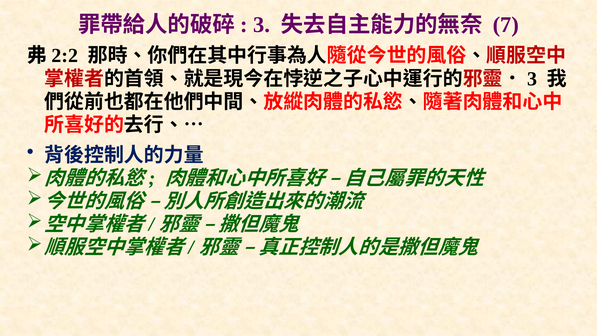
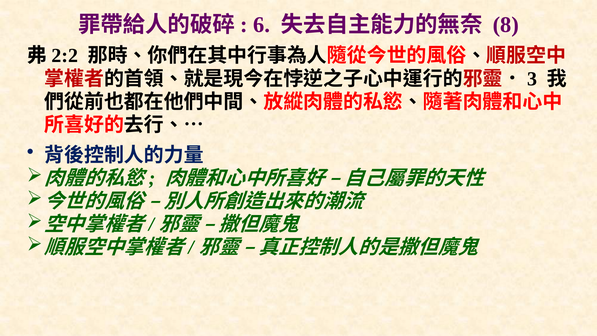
3: 3 -> 6 (262, 25)
7: 7 -> 8 (506, 25)
